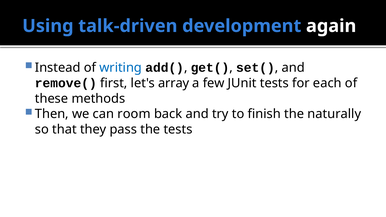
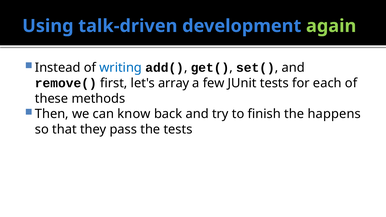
again colour: white -> light green (331, 26)
room: room -> know (134, 114)
naturally: naturally -> happens (334, 114)
